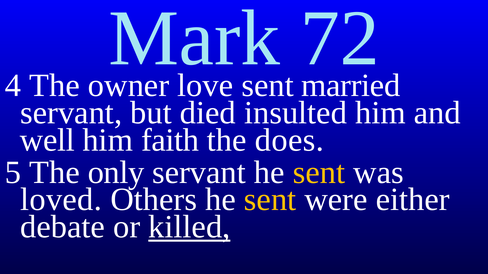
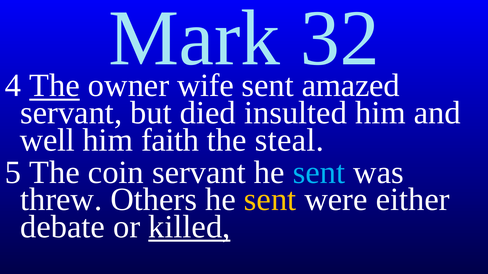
72: 72 -> 32 (340, 38)
The underline: none -> present (55, 86)
love: love -> wife (205, 86)
married: married -> amazed (351, 86)
does: does -> steal (289, 140)
only: only -> coin (116, 173)
sent colour: yellow -> light blue (319, 173)
loved: loved -> threw (61, 200)
